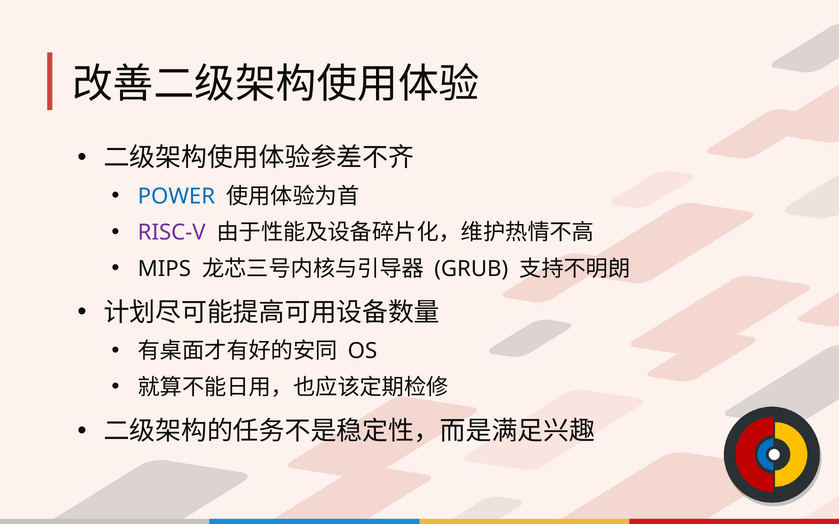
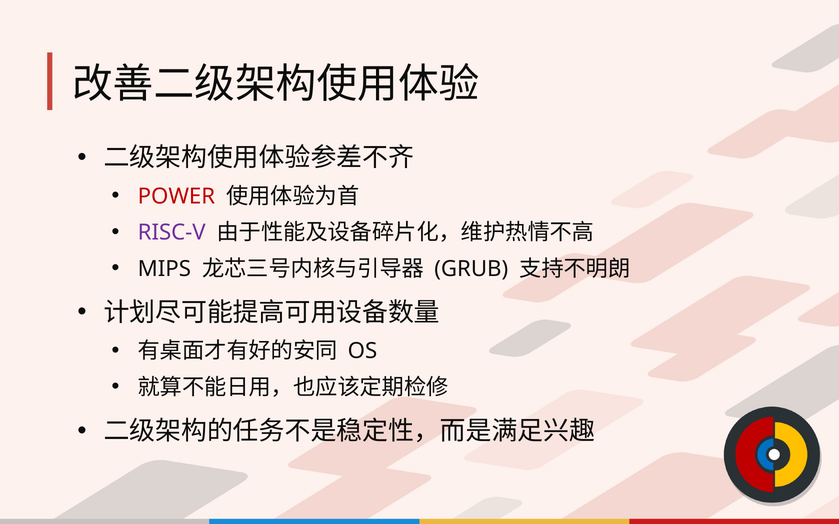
POWER colour: blue -> red (176, 196)
